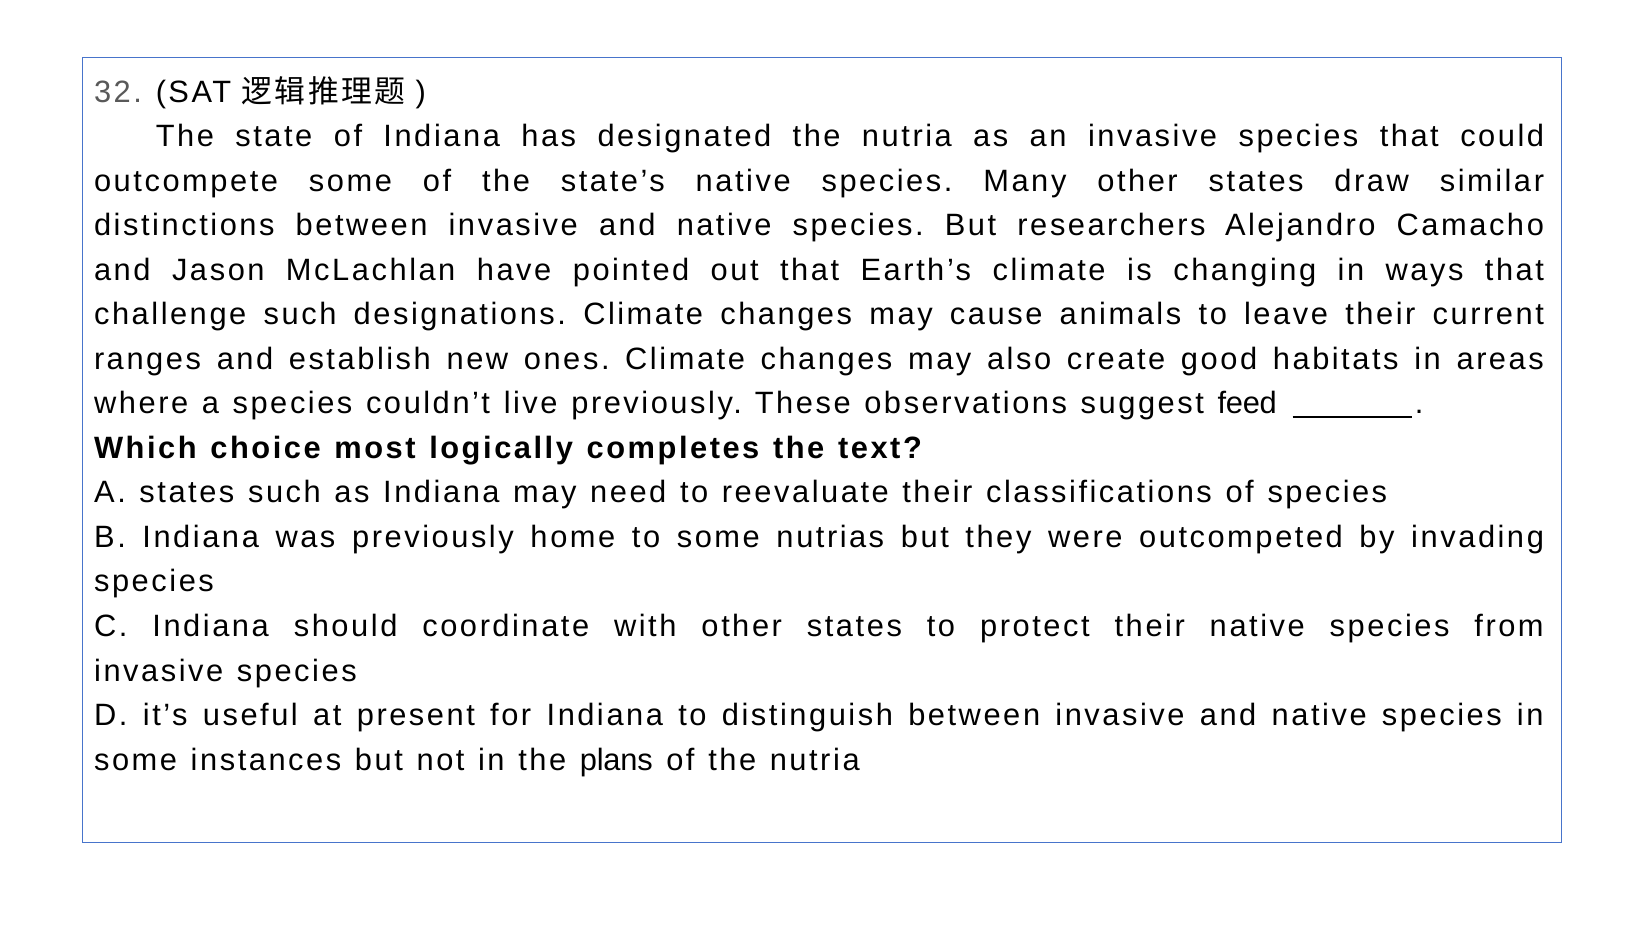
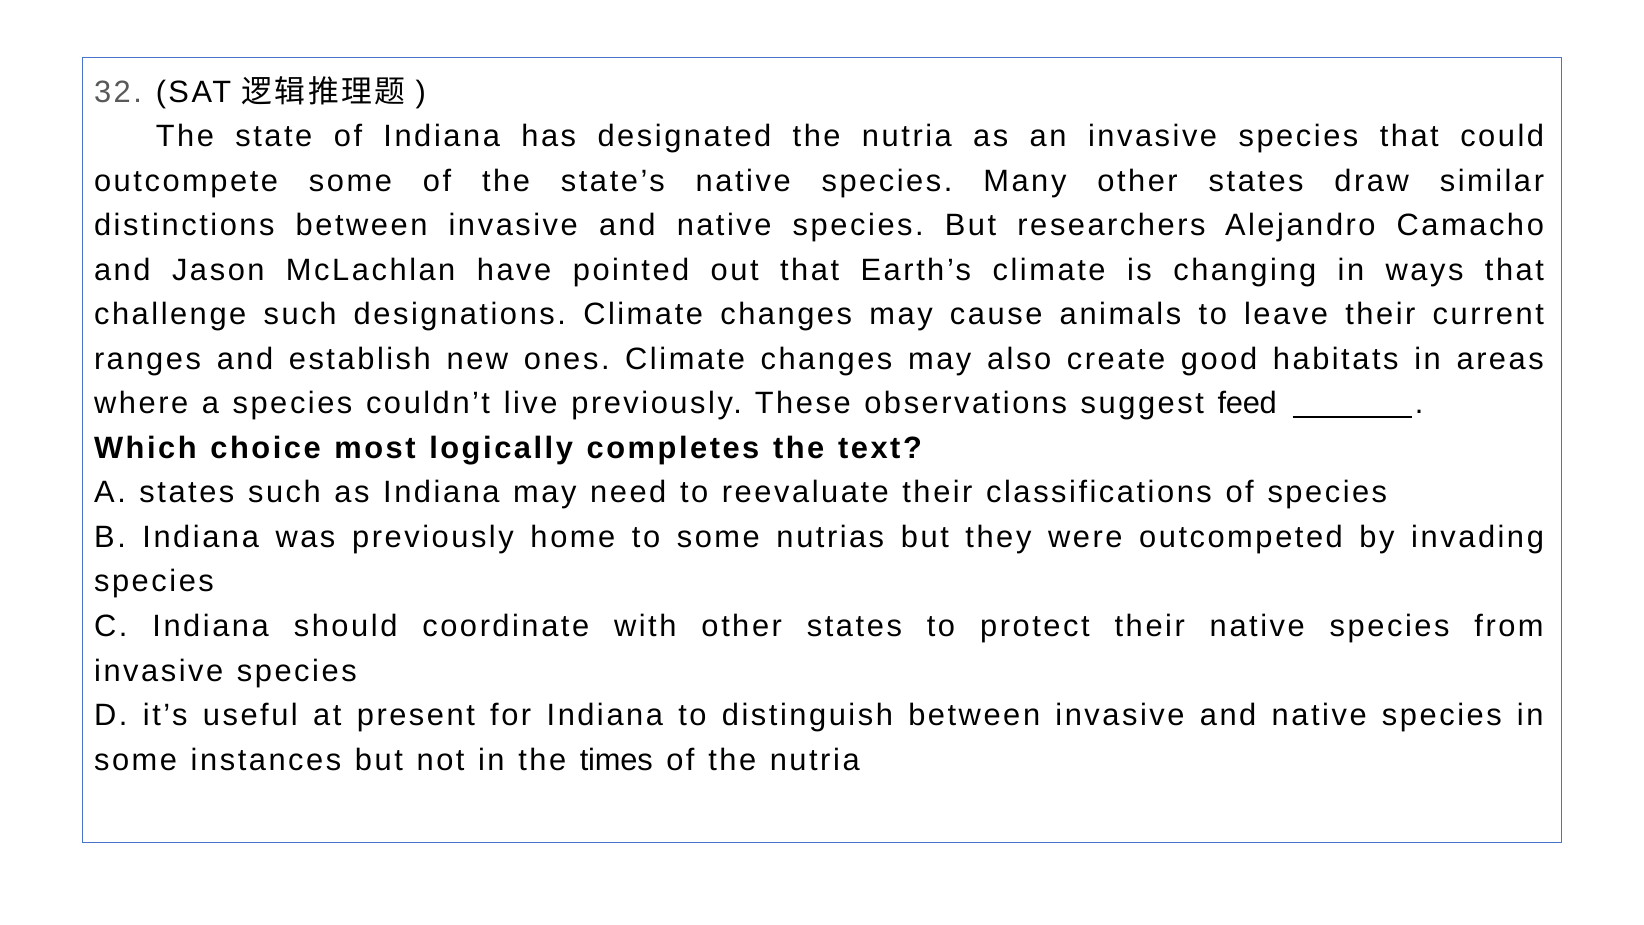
plans: plans -> times (616, 760)
